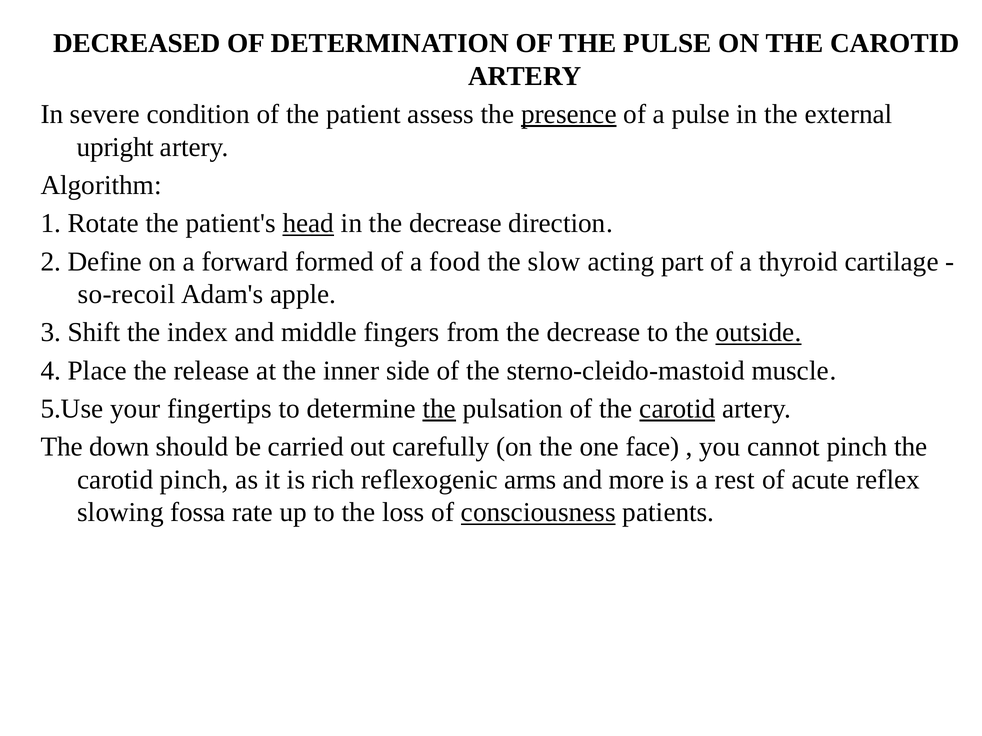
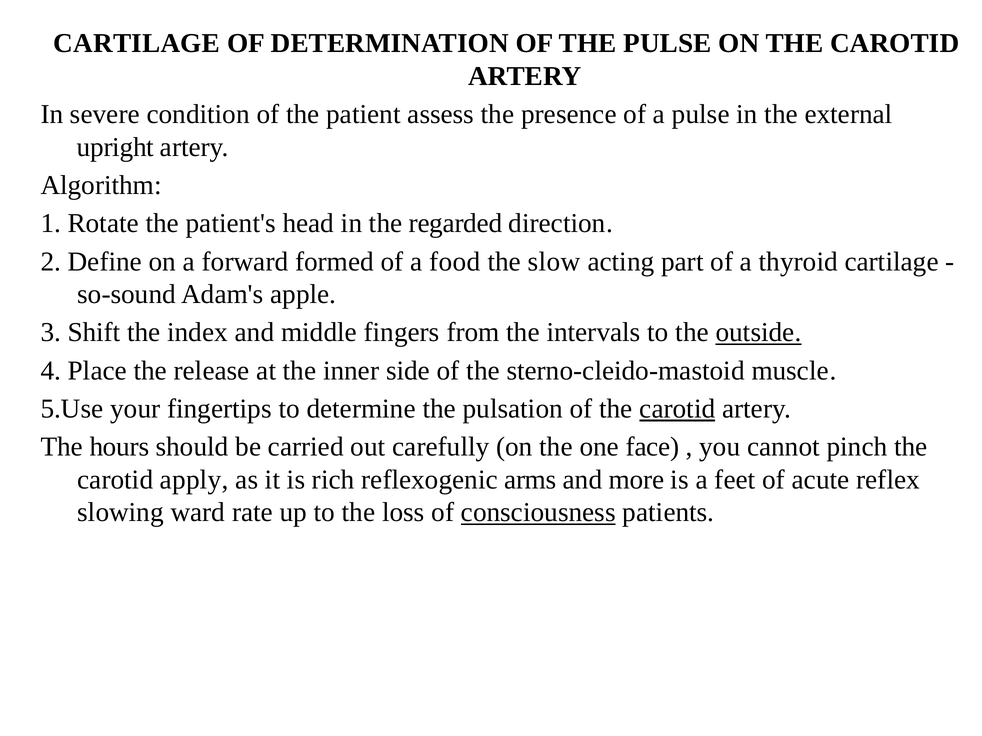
DECREASED: DECREASED -> CARTILAGE (137, 43)
presence underline: present -> none (569, 114)
head underline: present -> none (308, 224)
in the decrease: decrease -> regarded (456, 224)
so-recoil: so-recoil -> so-sound (127, 294)
from the decrease: decrease -> intervals (594, 333)
the underline: present -> none (439, 409)
down: down -> hours (119, 447)
carotid pinch: pinch -> apply (194, 480)
rest: rest -> feet (735, 480)
fossa: fossa -> ward (198, 513)
